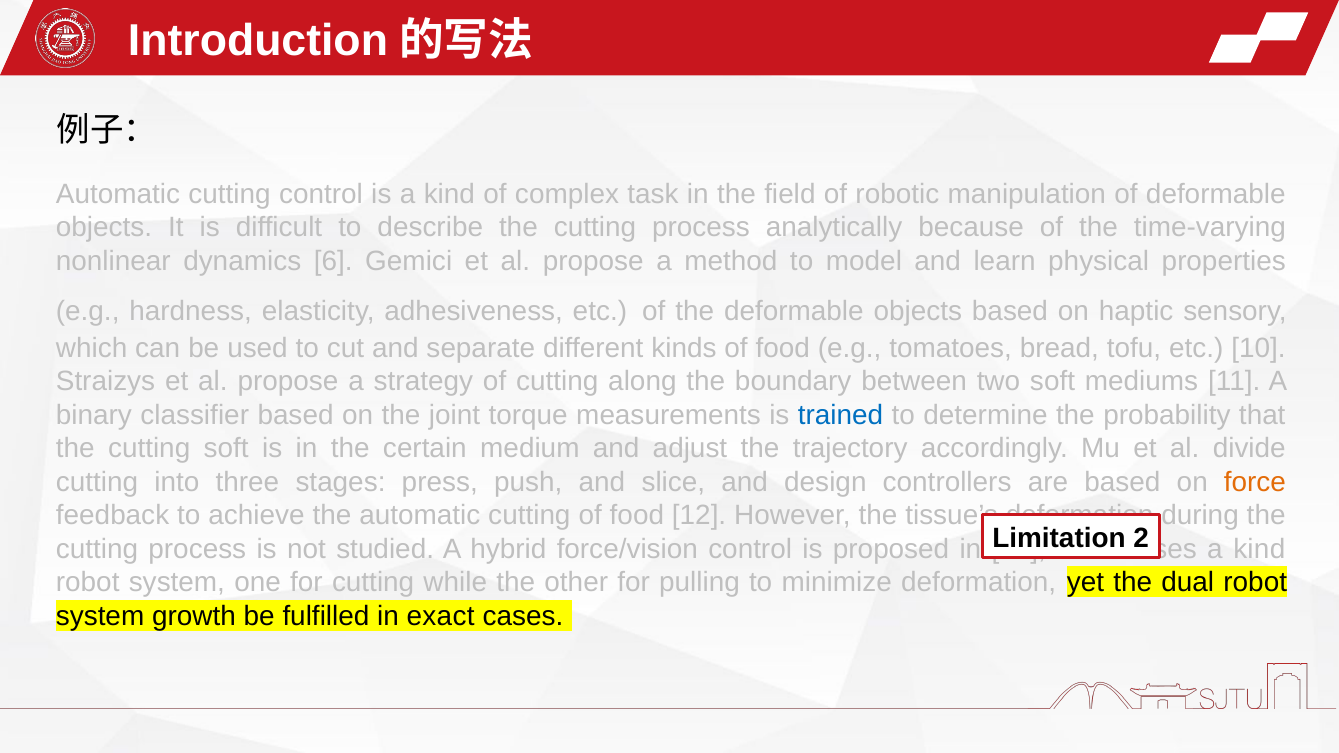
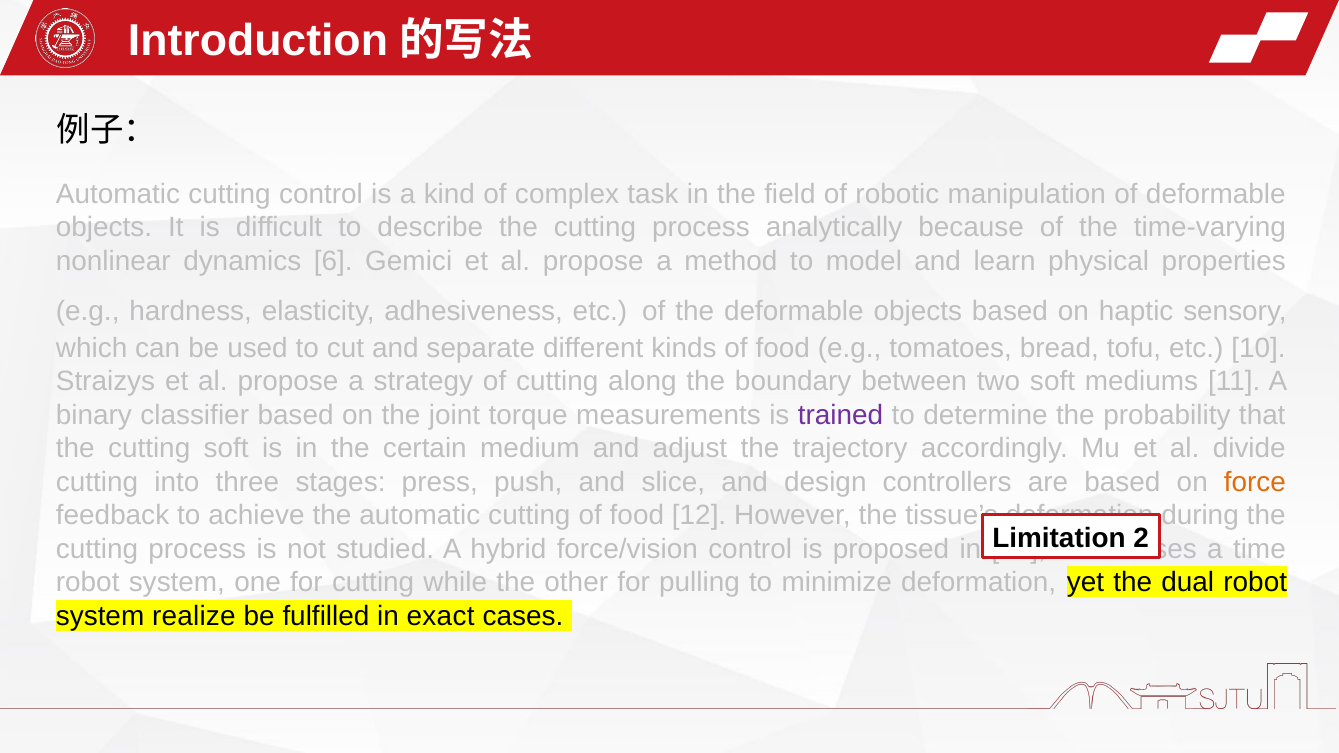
trained colour: blue -> purple (841, 415)
kind: kind -> time (1259, 549)
growth: growth -> realize (194, 616)
